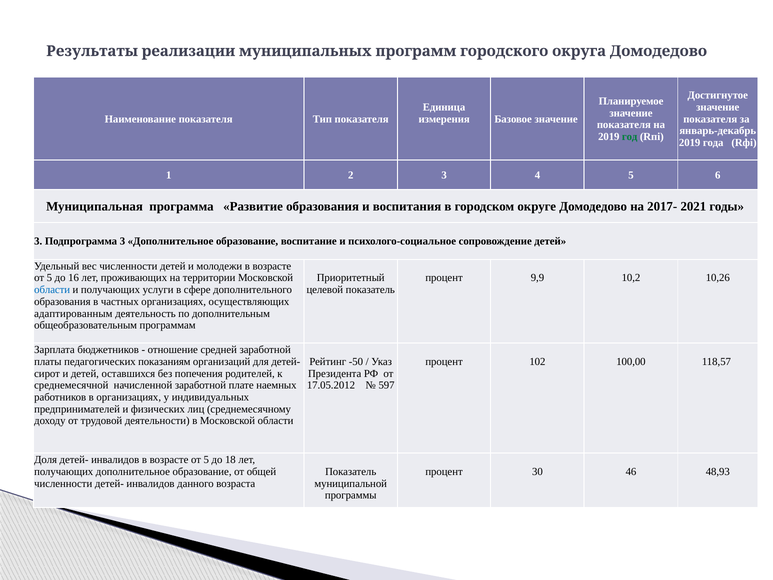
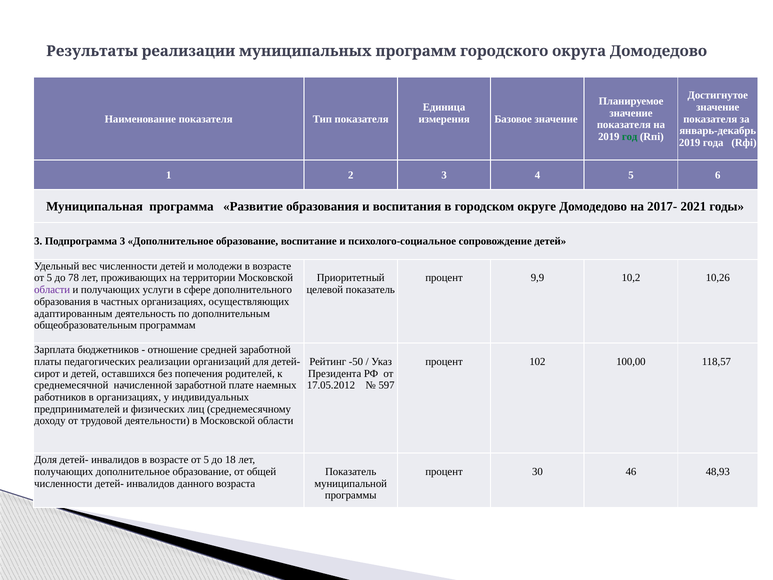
16: 16 -> 78 (74, 278)
области colour: blue -> purple (52, 290)
показаниям: показаниям -> реализации (164, 361)
